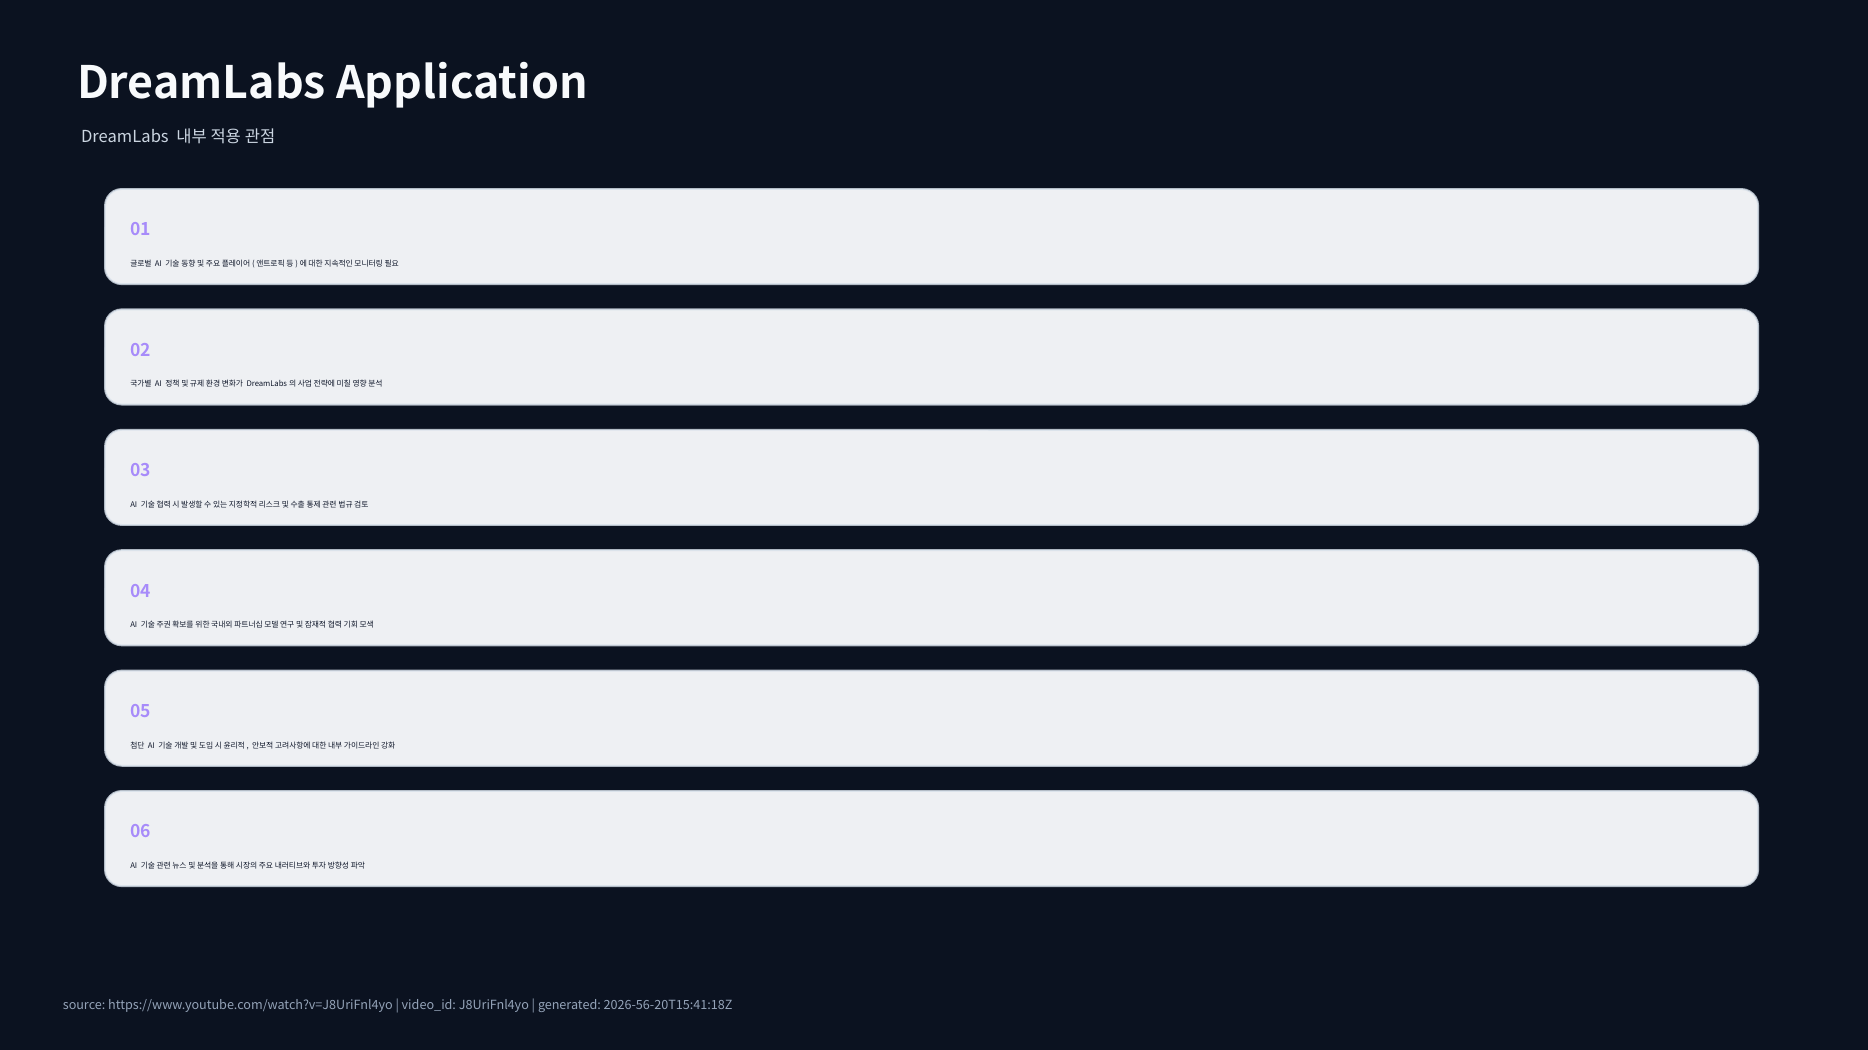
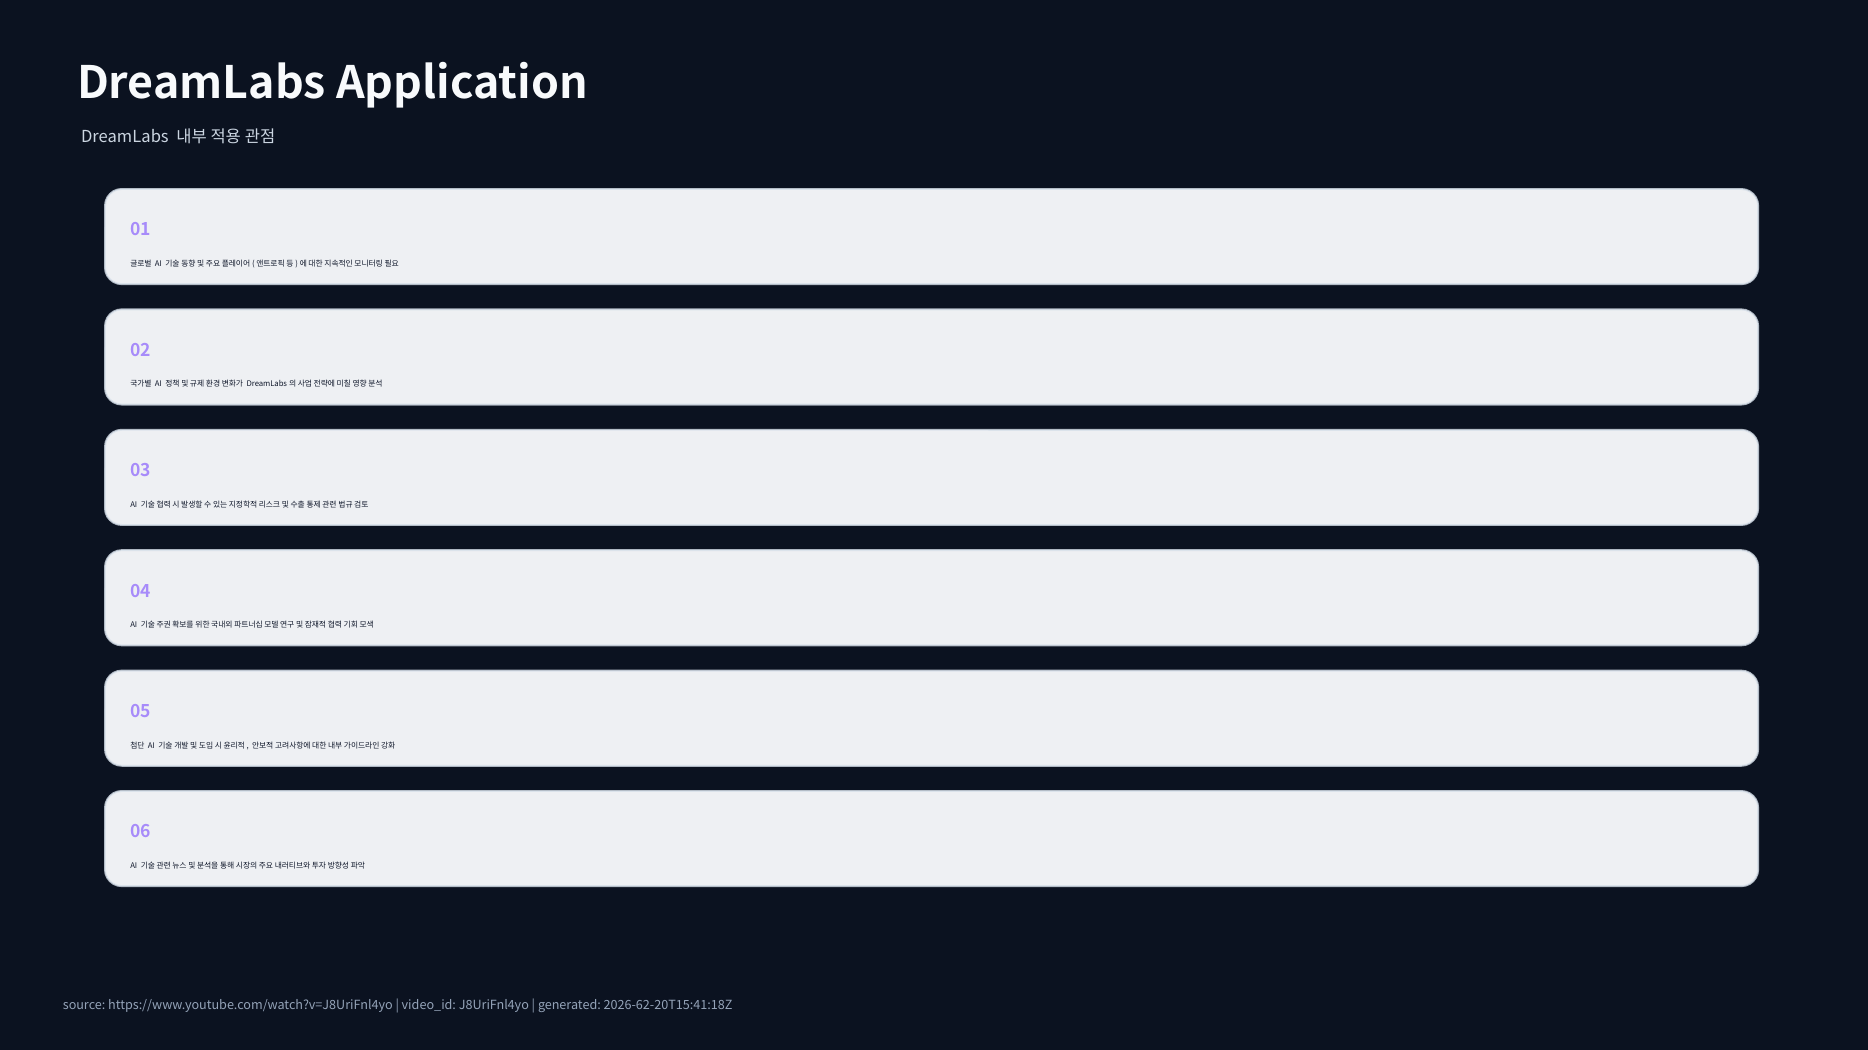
2026-56-20T15:41:18Z: 2026-56-20T15:41:18Z -> 2026-62-20T15:41:18Z (668, 1006)
